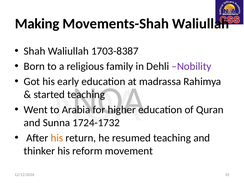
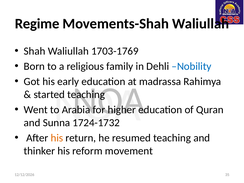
Making: Making -> Regime (37, 24)
1703-8387: 1703-8387 -> 1703-1769 (115, 51)
Nobility colour: purple -> blue (191, 66)
